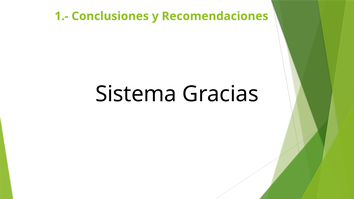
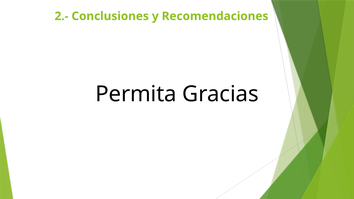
1.-: 1.- -> 2.- (61, 16)
Sistema: Sistema -> Permita (136, 94)
